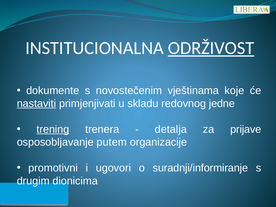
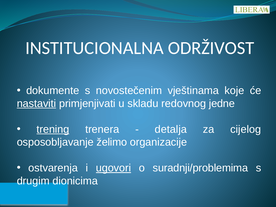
ODRŽIVOST underline: present -> none (211, 48)
prijave: prijave -> cijelog (246, 129)
putem: putem -> želimo (112, 142)
promotivni: promotivni -> ostvarenja (53, 168)
ugovori underline: none -> present (113, 168)
suradnji/informiranje: suradnji/informiranje -> suradnji/problemima (200, 168)
